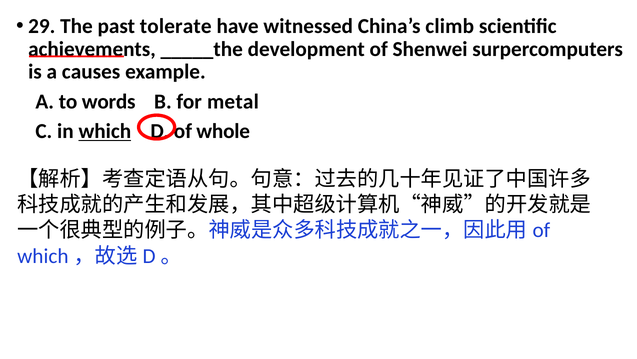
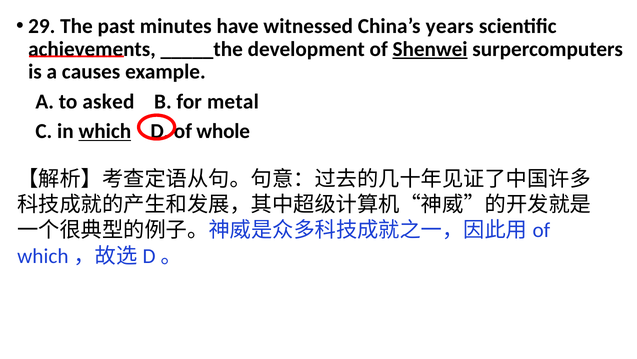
tolerate: tolerate -> minutes (176, 26)
climb: climb -> years (450, 26)
Shenwei underline: none -> present (430, 49)
words: words -> asked (108, 101)
